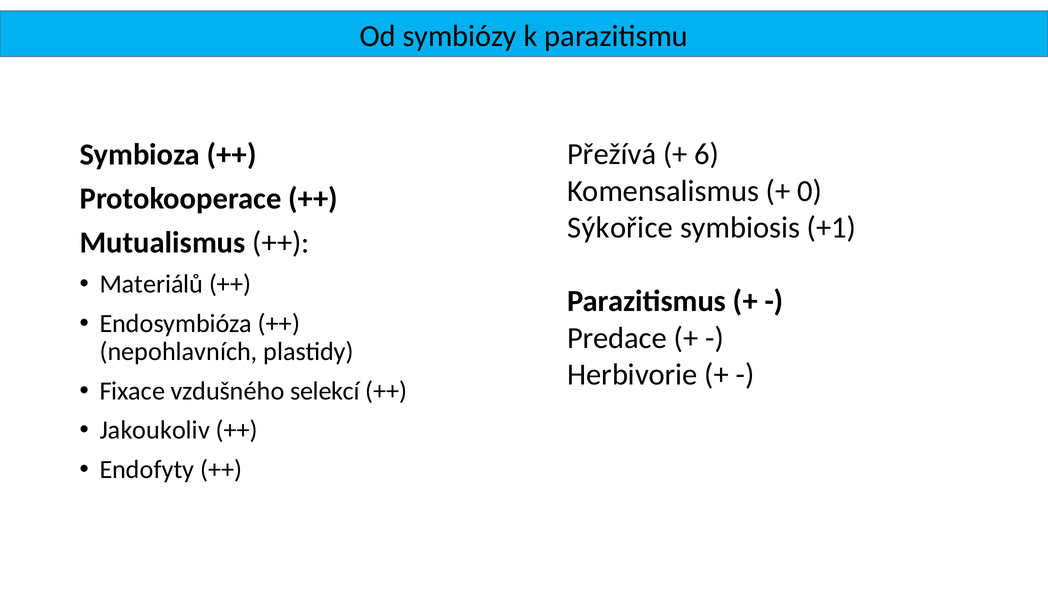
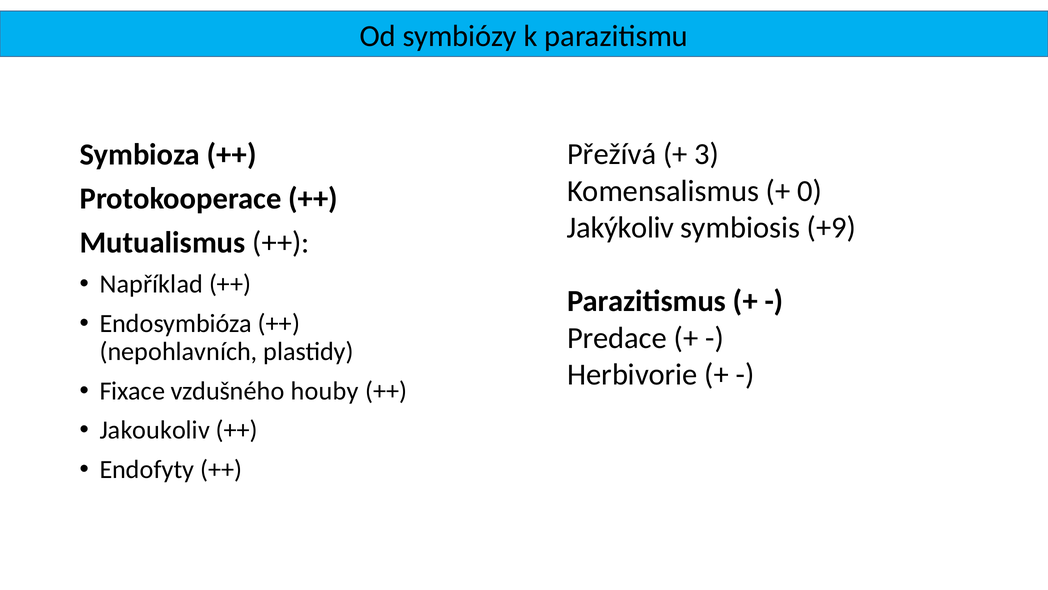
6: 6 -> 3 (707, 154)
Sýkořice: Sýkořice -> Jakýkoliv (621, 228)
+1: +1 -> +9 (832, 228)
Materiálů: Materiálů -> Například (151, 284)
selekcí: selekcí -> houby (325, 391)
